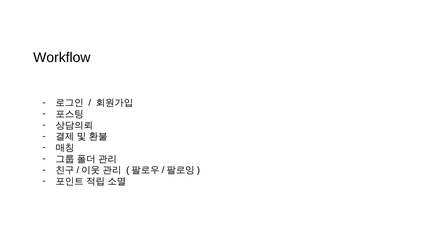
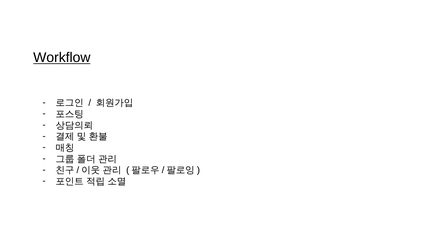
Workflow underline: none -> present (62, 58)
